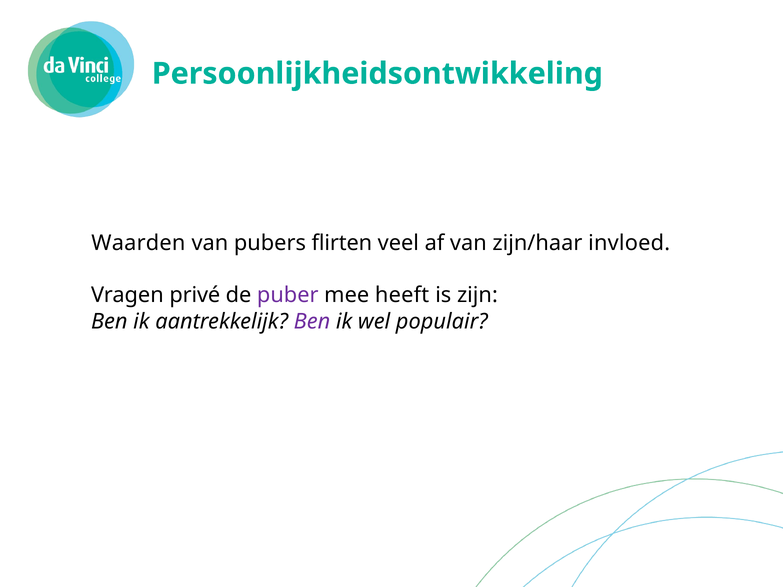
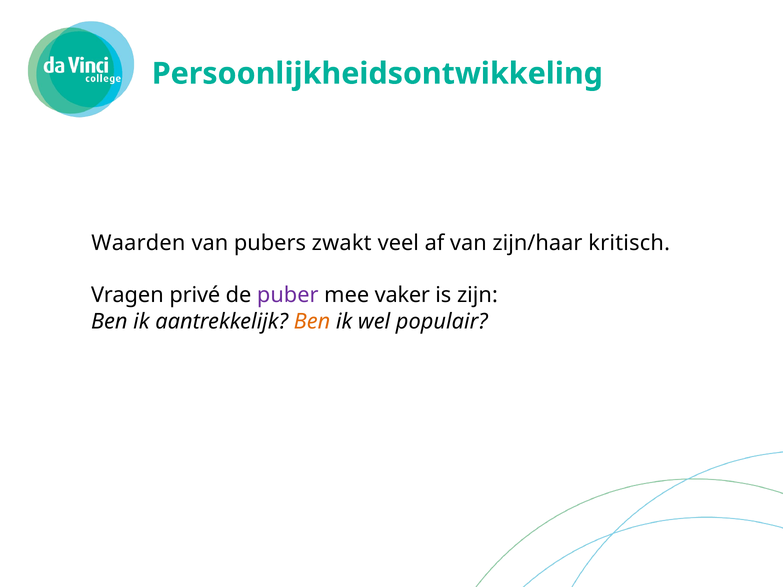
flirten: flirten -> zwakt (342, 243)
invloed: invloed -> kritisch (629, 243)
heeft: heeft -> vaker (402, 295)
Ben colour: purple -> orange (312, 321)
